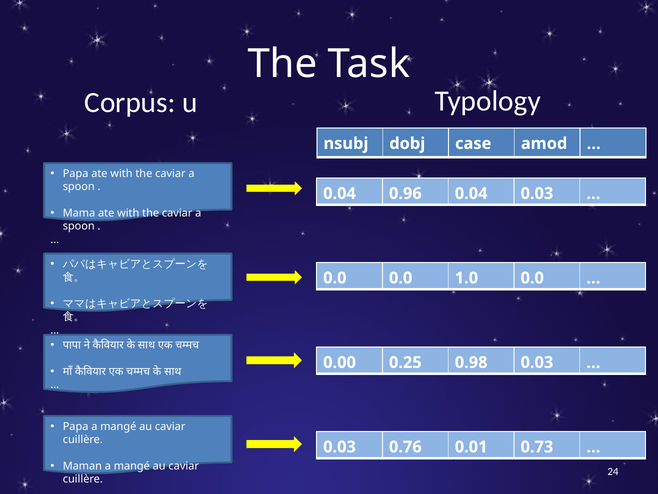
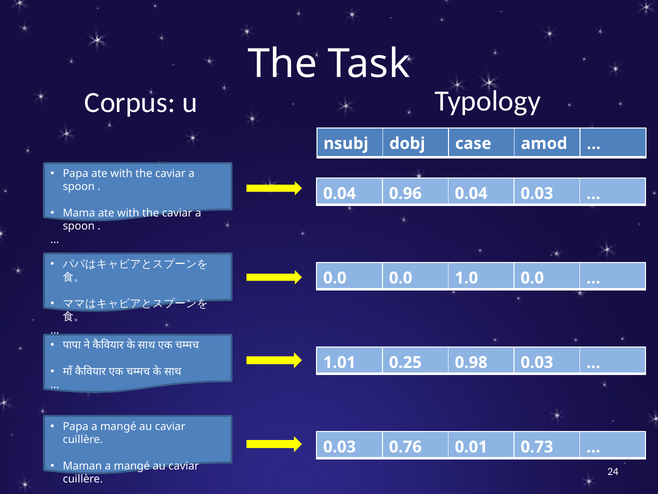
0.00: 0.00 -> 1.01 (340, 362)
